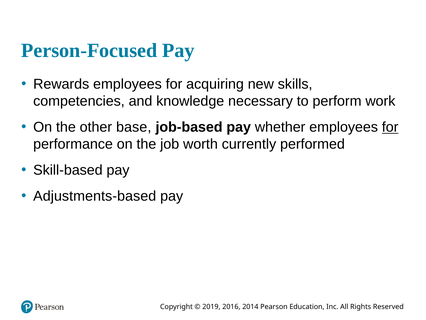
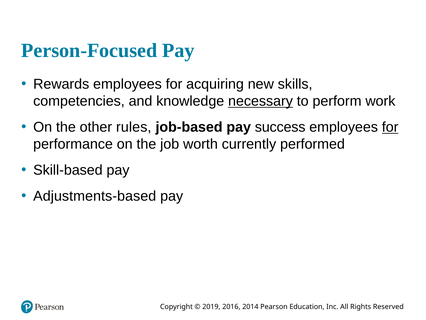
necessary underline: none -> present (261, 101)
base: base -> rules (134, 127)
whether: whether -> success (280, 127)
